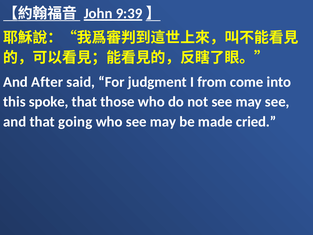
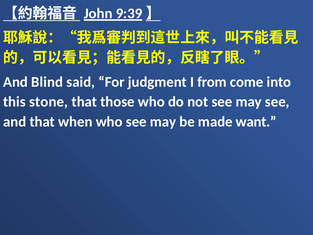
After: After -> Blind (47, 82)
spoke: spoke -> stone (49, 102)
going: going -> when (75, 122)
cried: cried -> want (256, 122)
